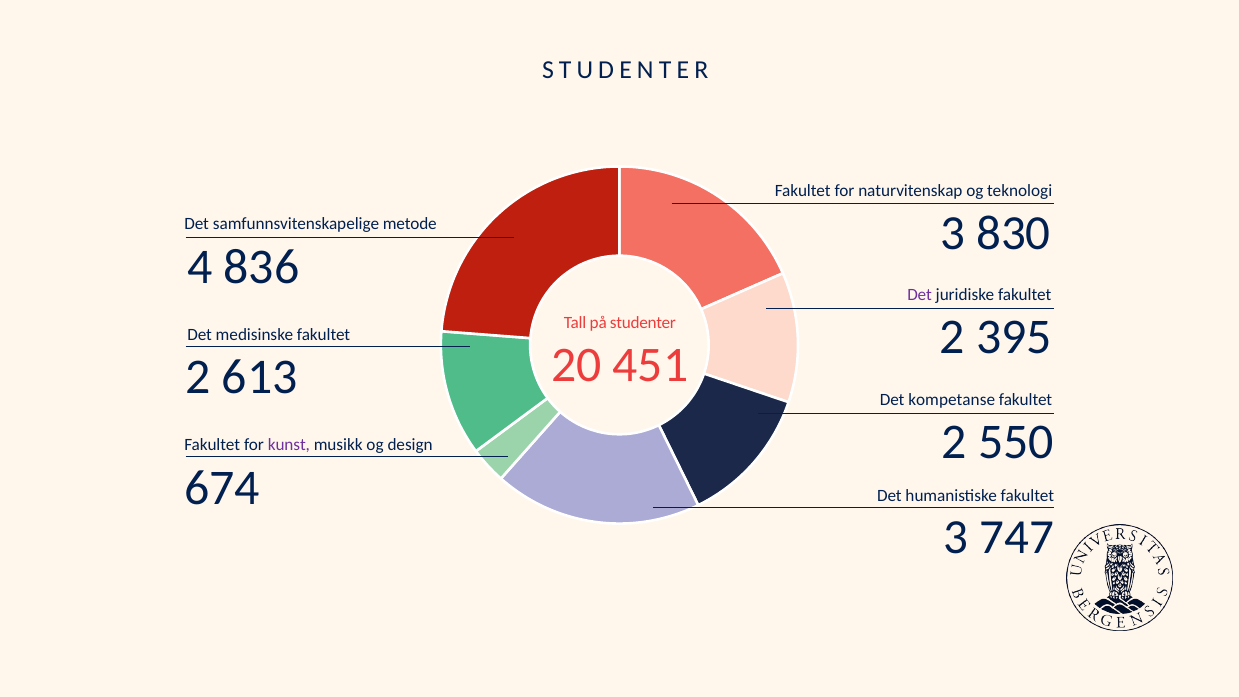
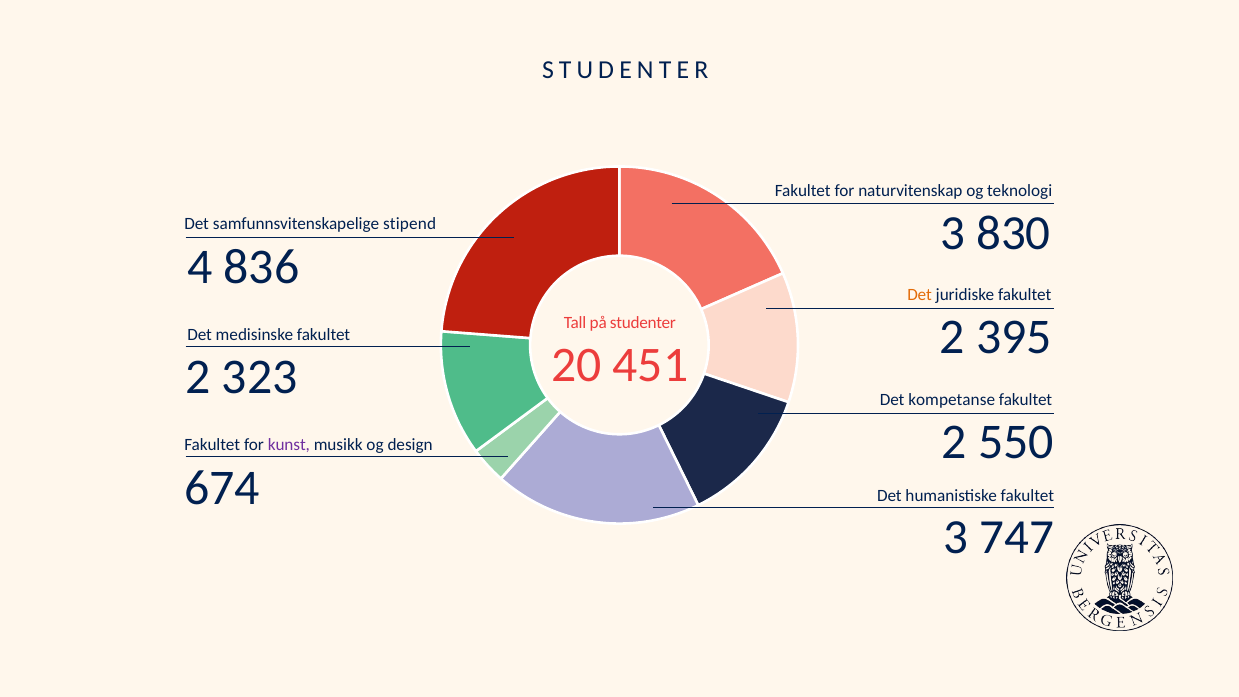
metode: metode -> stipend (410, 224)
Det colour: purple -> orange (920, 294)
613: 613 -> 323 (260, 377)
